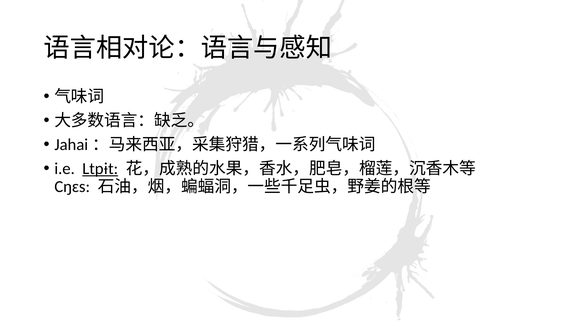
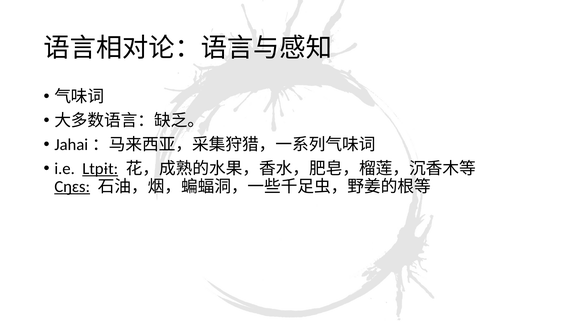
Cŋɛs underline: none -> present (72, 187)
